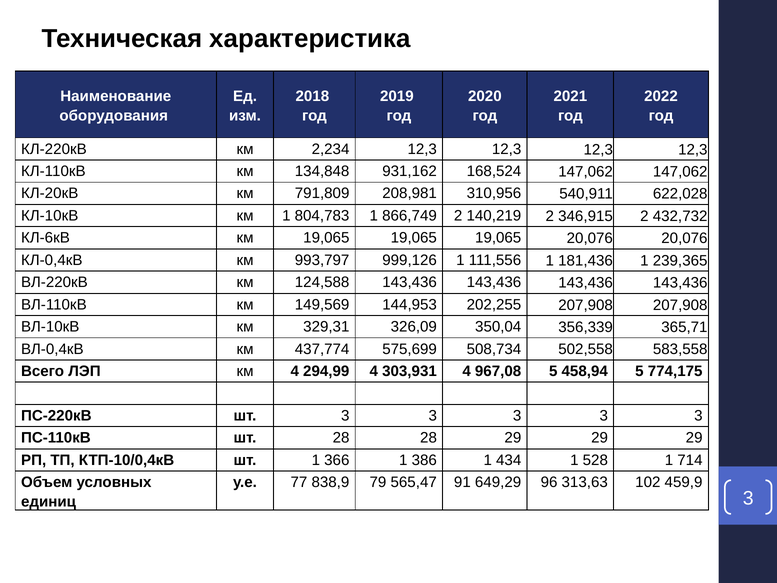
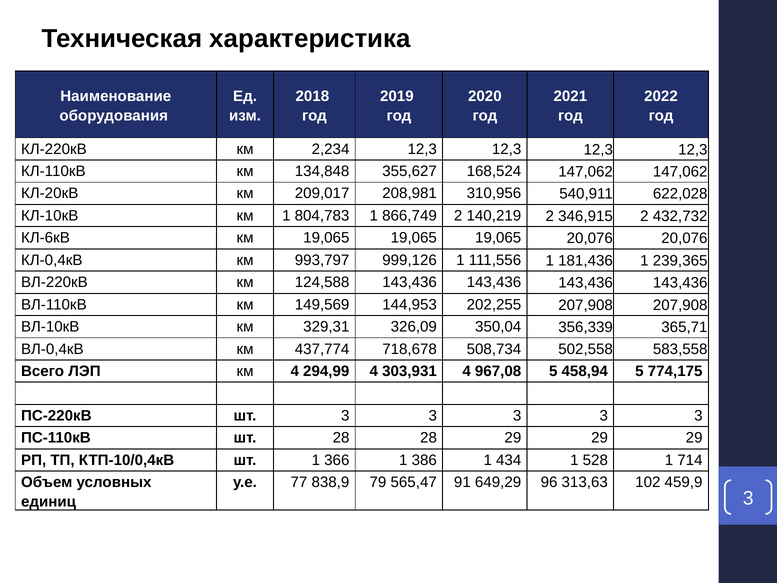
931,162: 931,162 -> 355,627 (410, 171)
791,809: 791,809 -> 209,017 (322, 193)
575,699: 575,699 -> 718,678 (410, 349)
